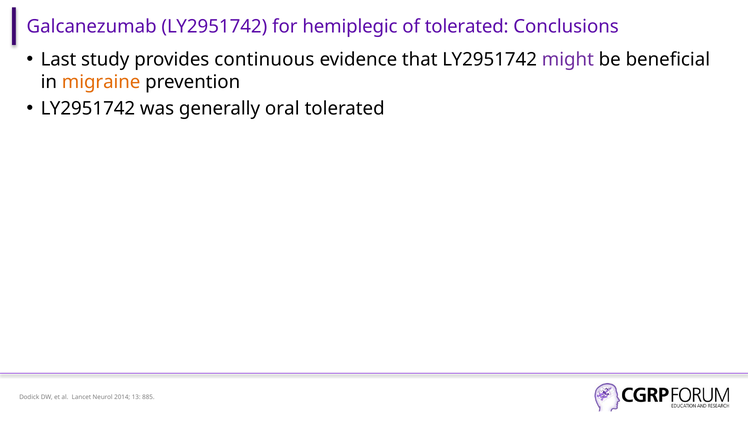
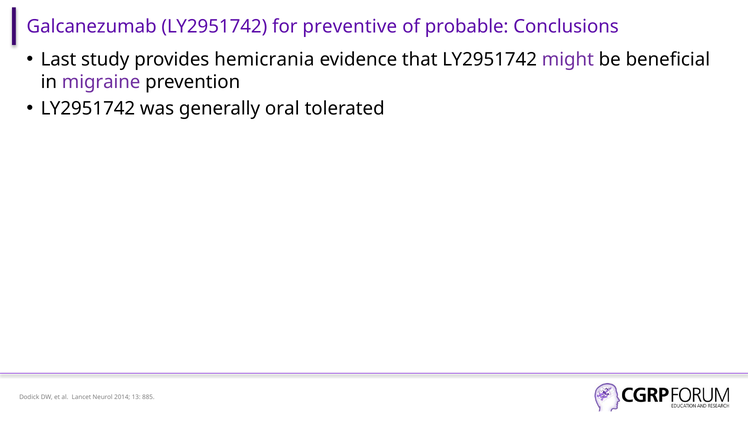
hemiplegic: hemiplegic -> preventive (350, 26)
of tolerated: tolerated -> probable (467, 26)
continuous: continuous -> hemicrania (264, 60)
migraine colour: orange -> purple (101, 82)
